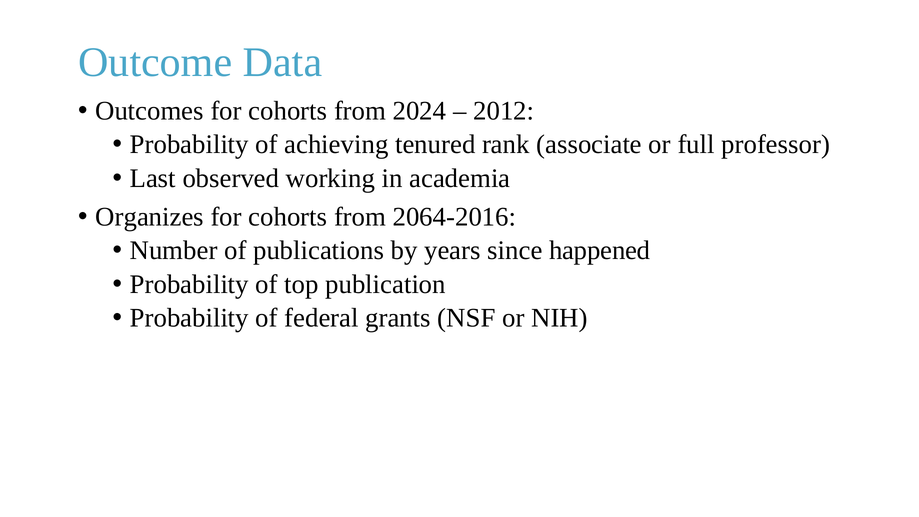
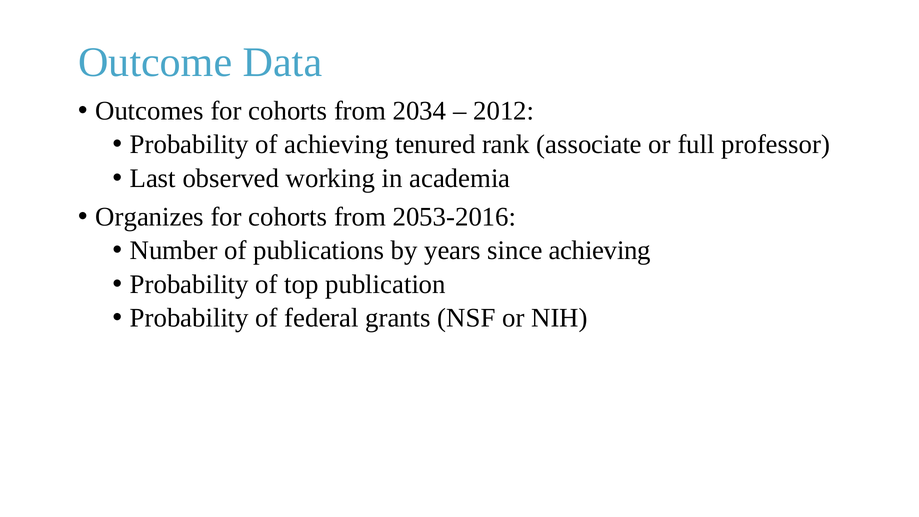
2024: 2024 -> 2034 (419, 111)
2064-2016: 2064-2016 -> 2053-2016 (454, 217)
since happened: happened -> achieving (600, 250)
